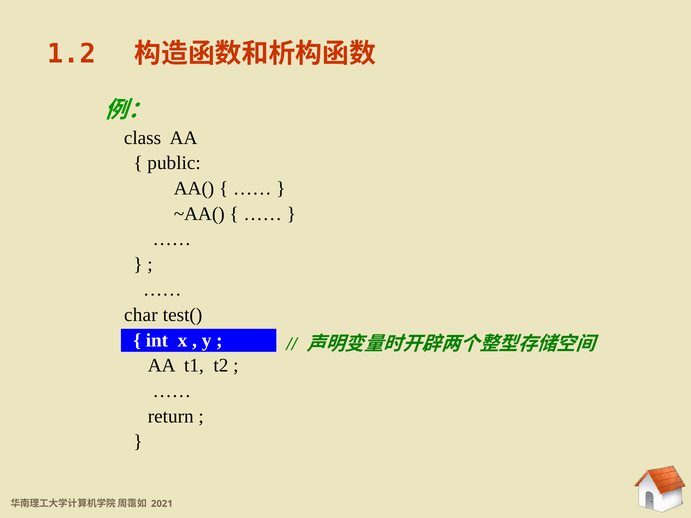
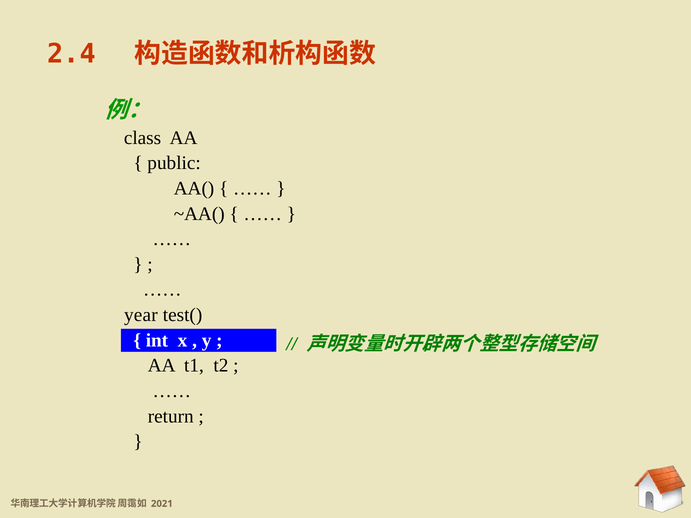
1.2: 1.2 -> 2.4 (72, 54)
char: char -> year (141, 315)
